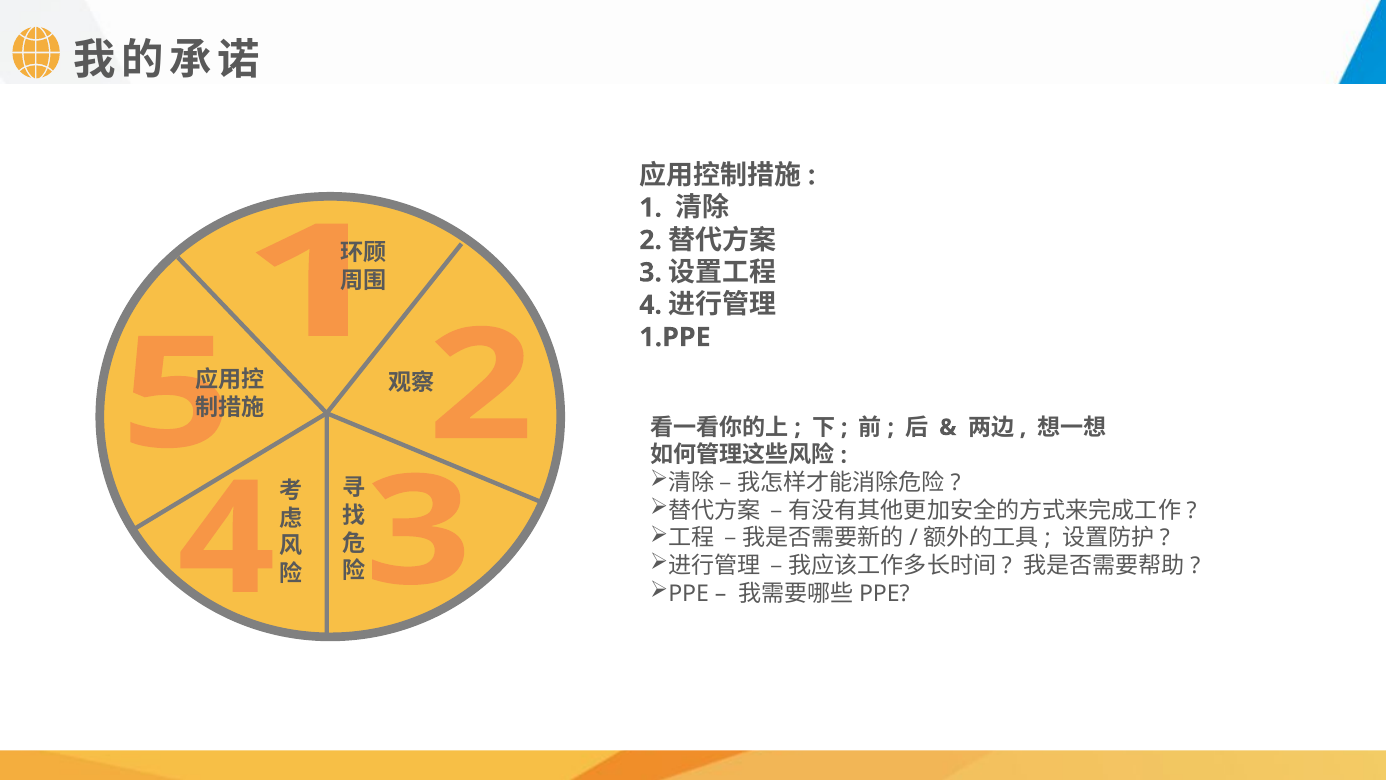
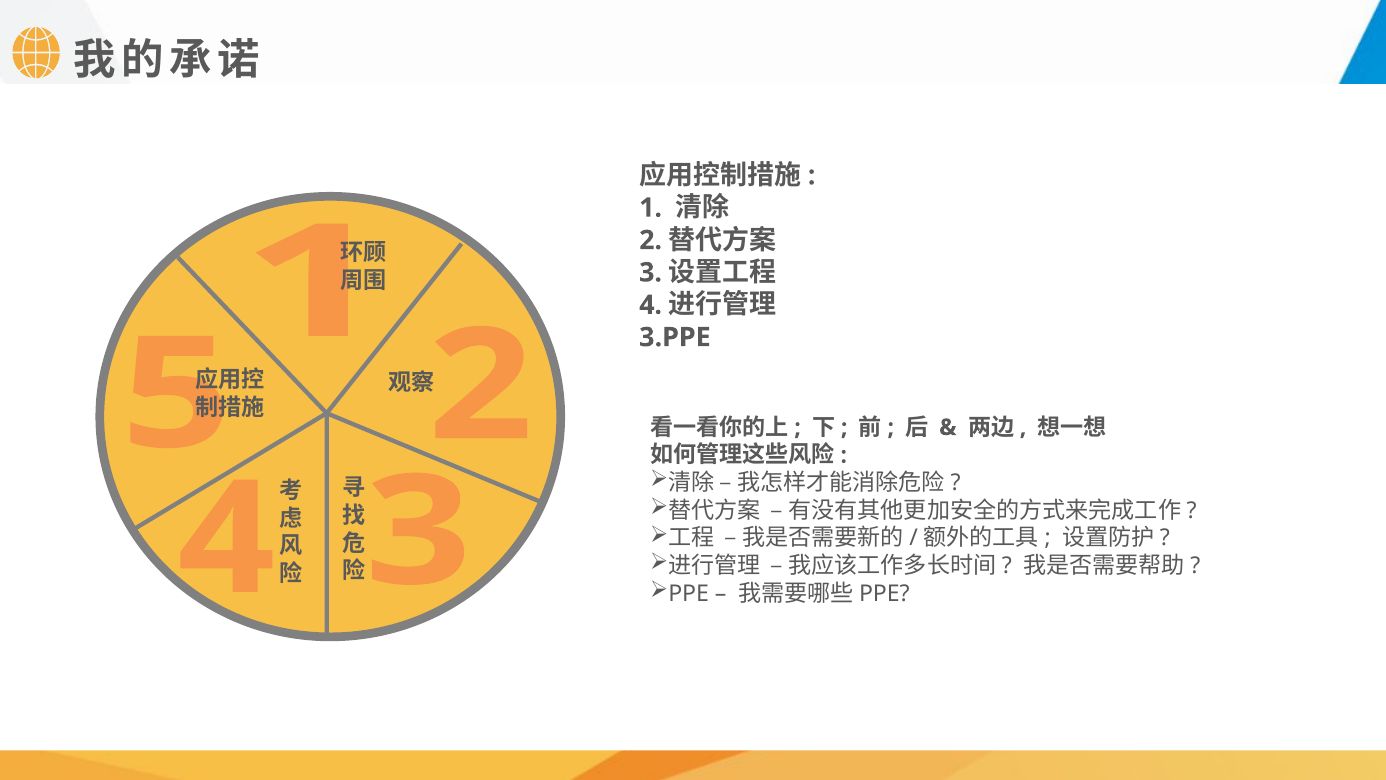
1.PPE: 1.PPE -> 3.PPE (675, 337)
